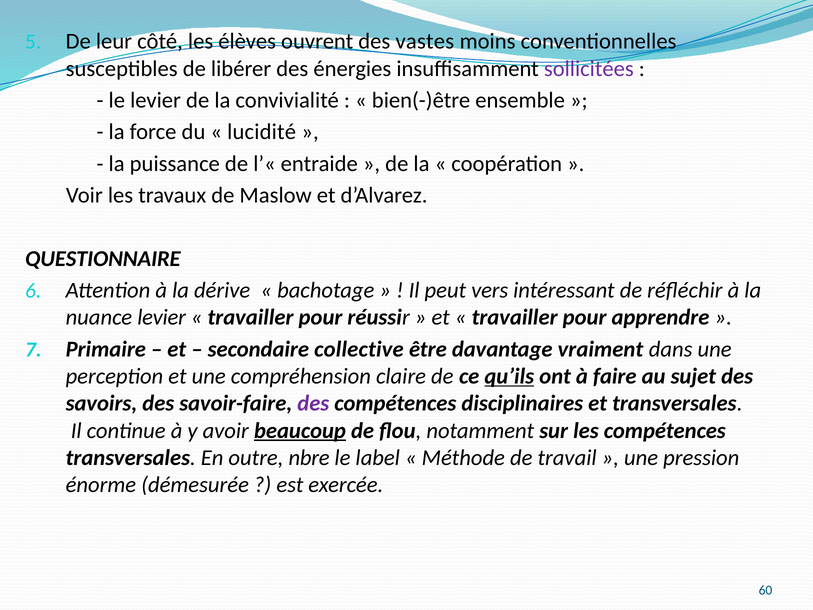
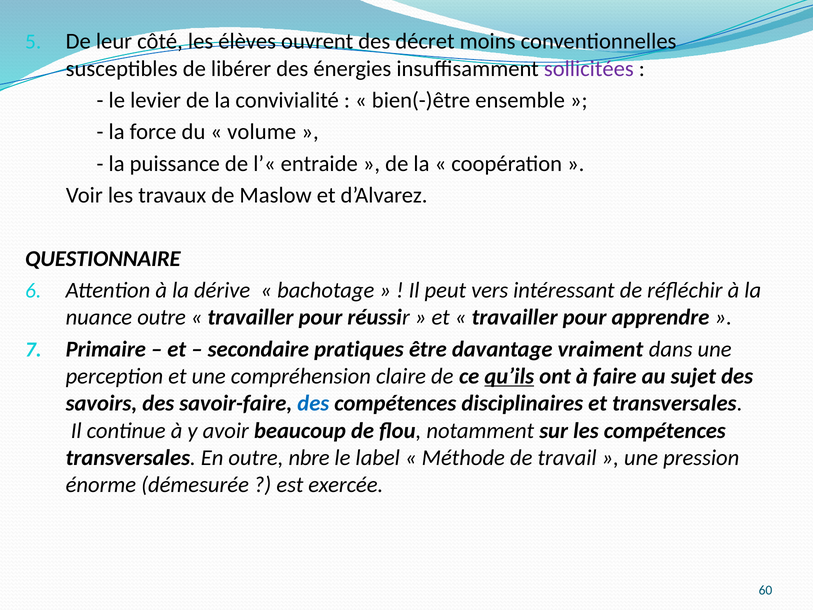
vastes: vastes -> décret (425, 41)
lucidité: lucidité -> volume (262, 132)
nuance levier: levier -> outre (162, 317)
collective: collective -> pratiques (359, 349)
des colour: purple -> blue (313, 403)
beaucoup underline: present -> none (300, 430)
